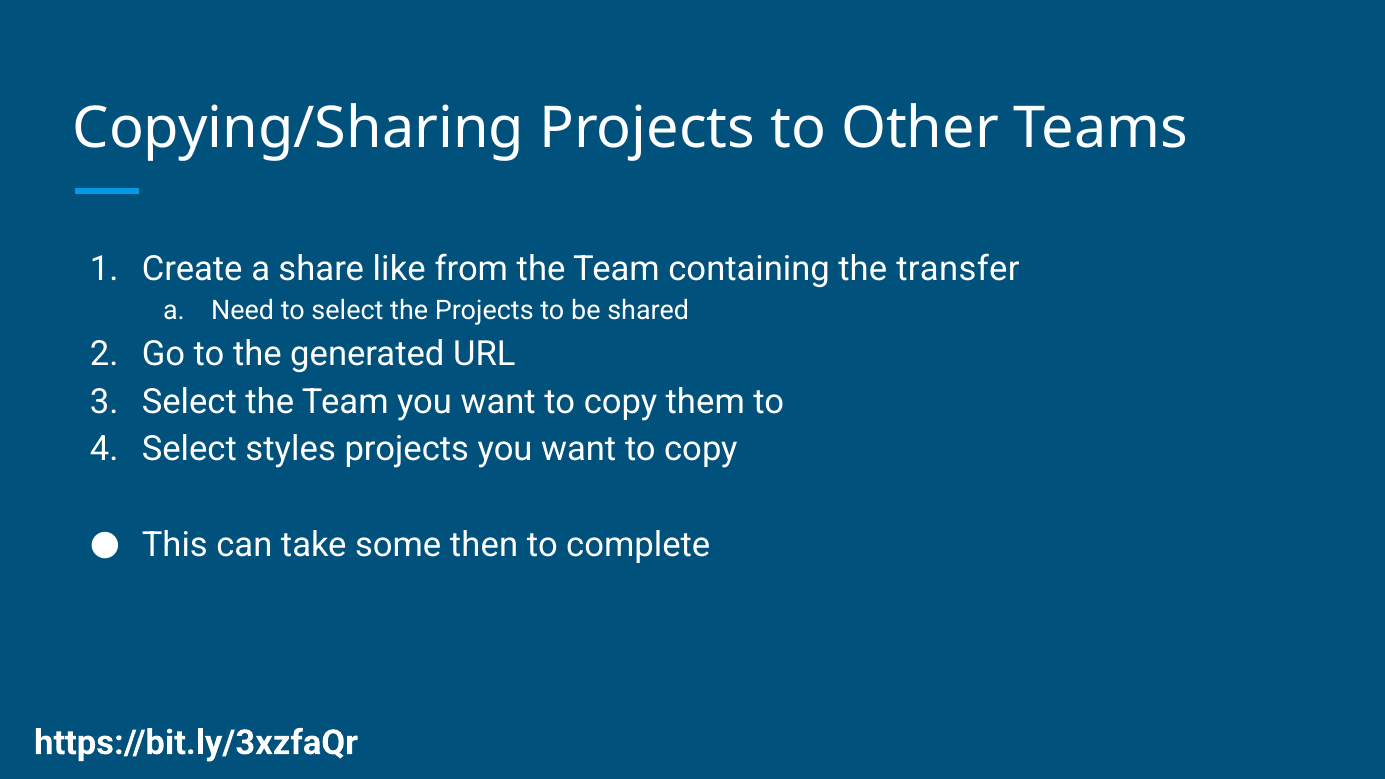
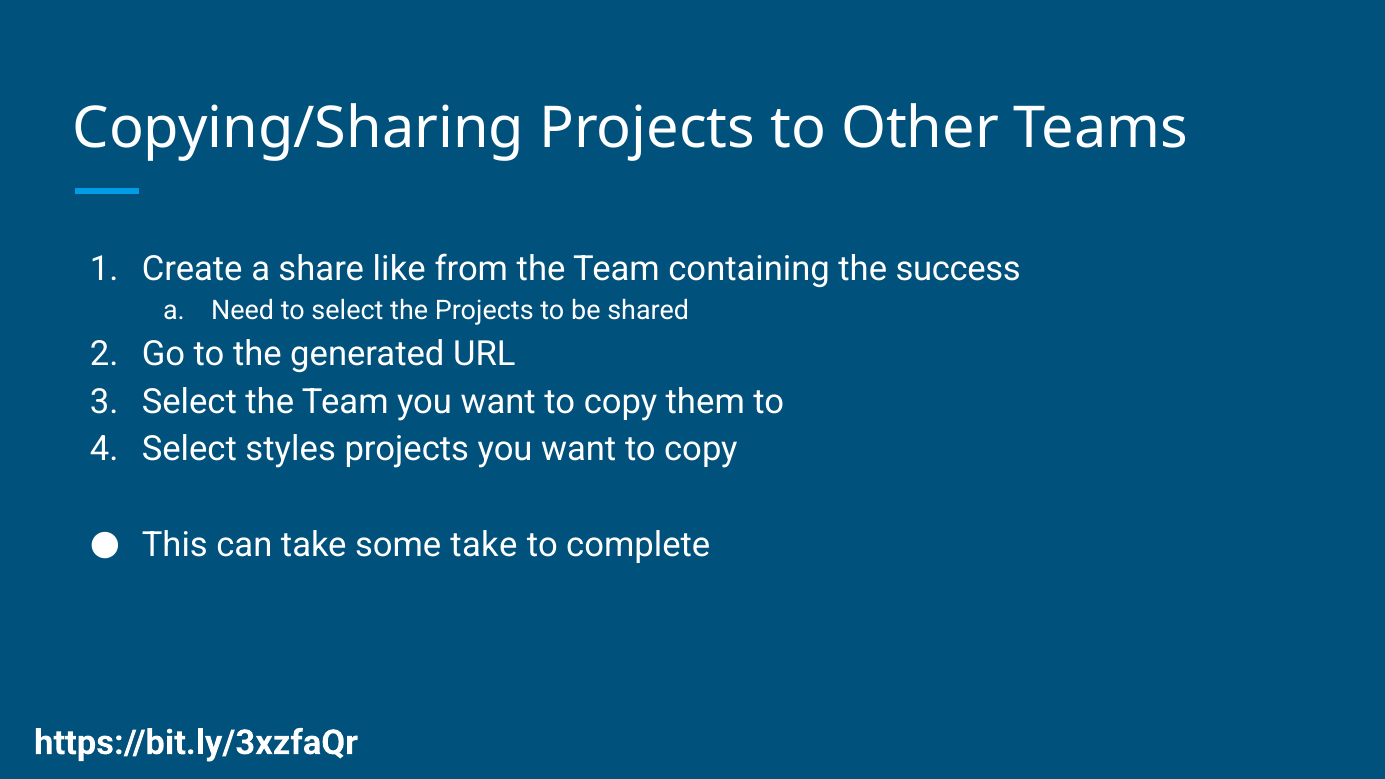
transfer: transfer -> success (958, 269)
some then: then -> take (484, 545)
